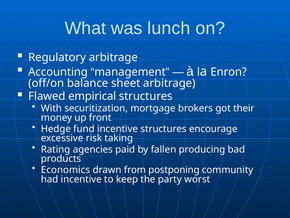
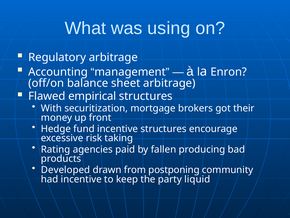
lunch: lunch -> using (169, 28)
Economics: Economics -> Developed (66, 170)
worst: worst -> liquid (197, 179)
